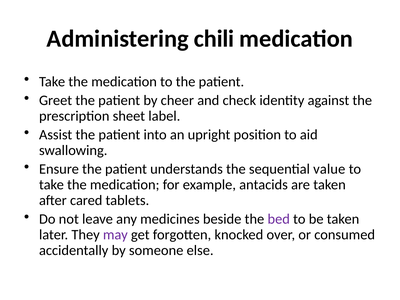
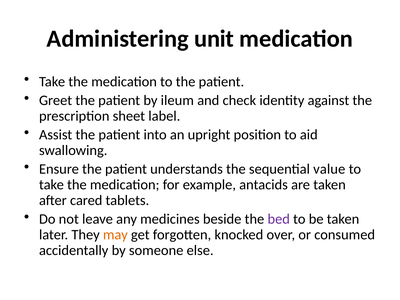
chili: chili -> unit (214, 39)
cheer: cheer -> ileum (177, 100)
may colour: purple -> orange (115, 235)
